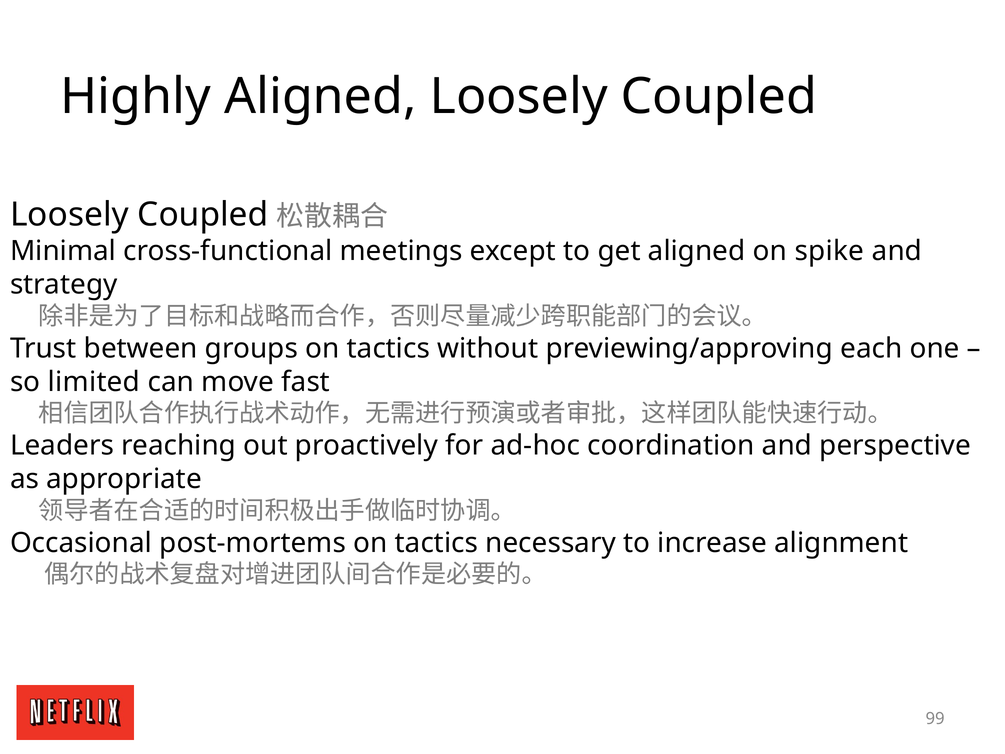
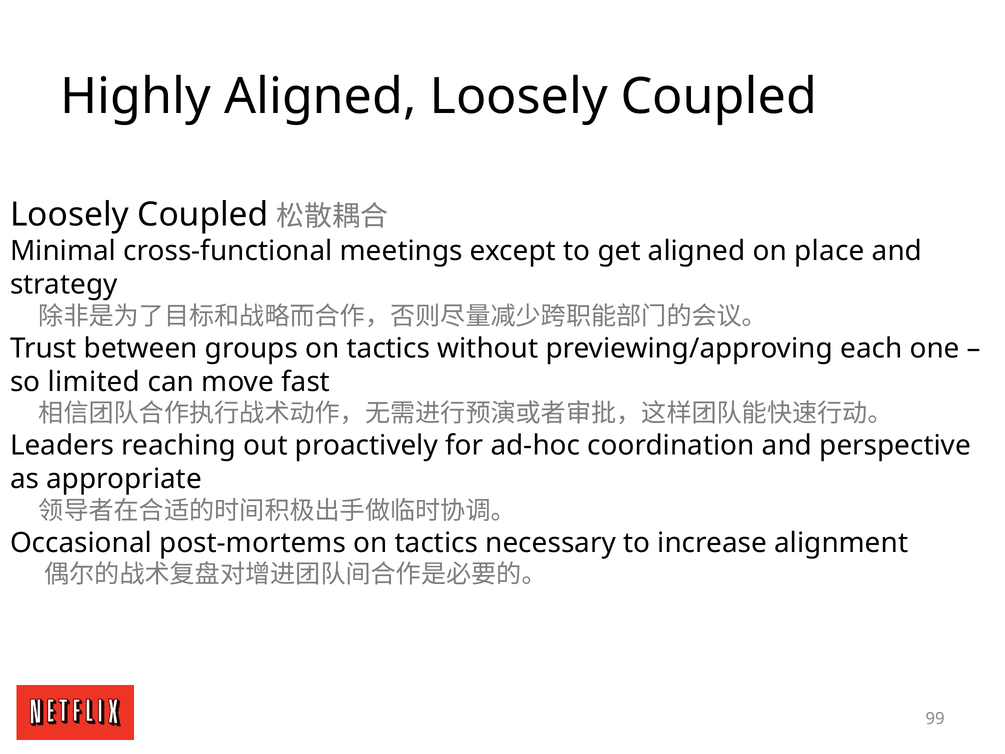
spike: spike -> place (829, 251)
